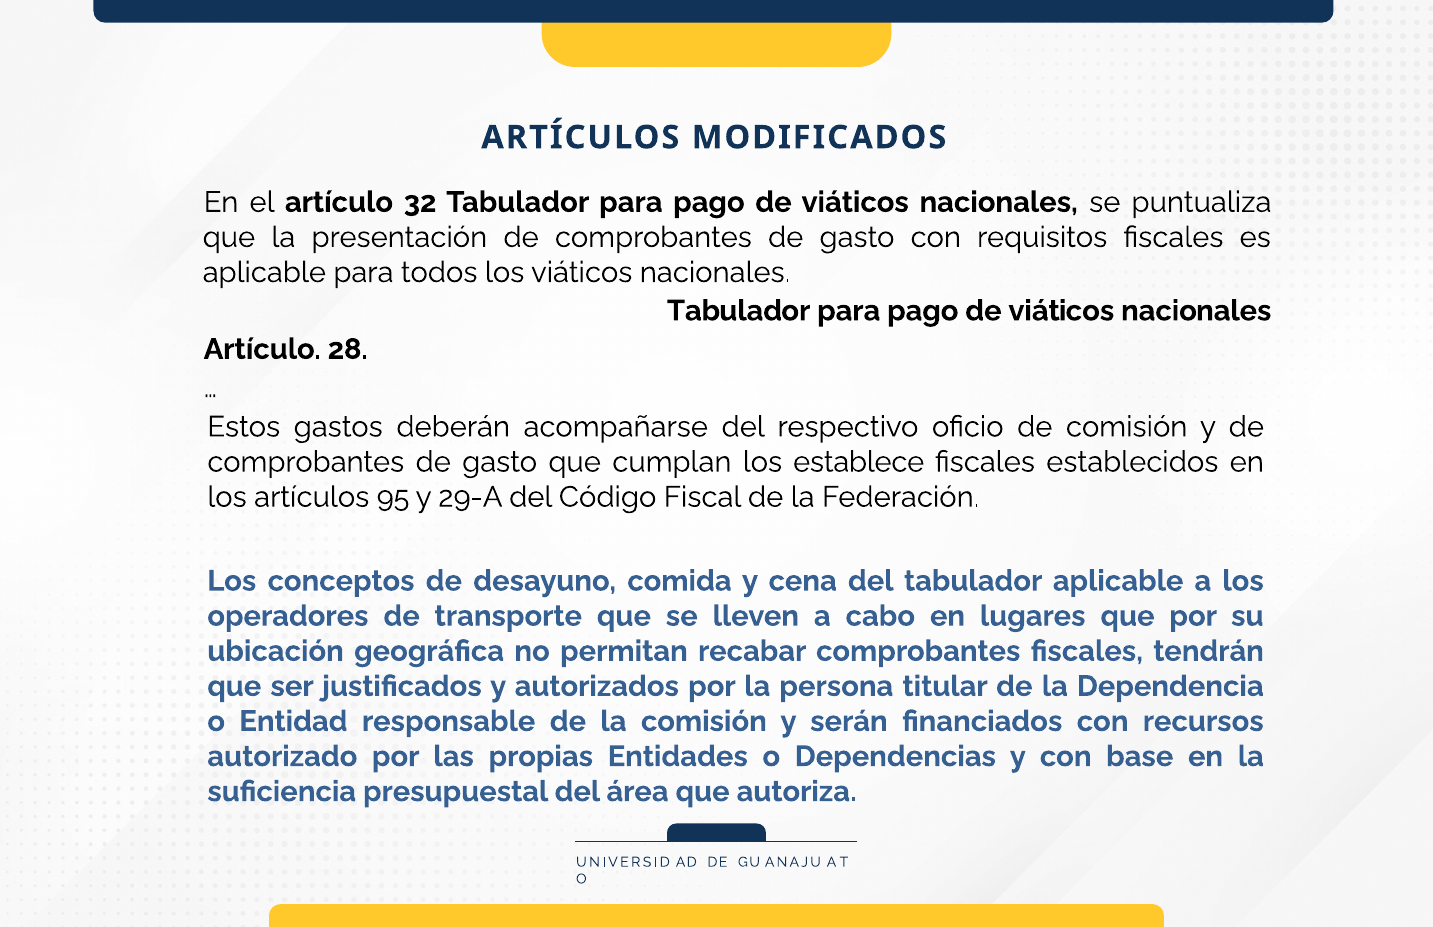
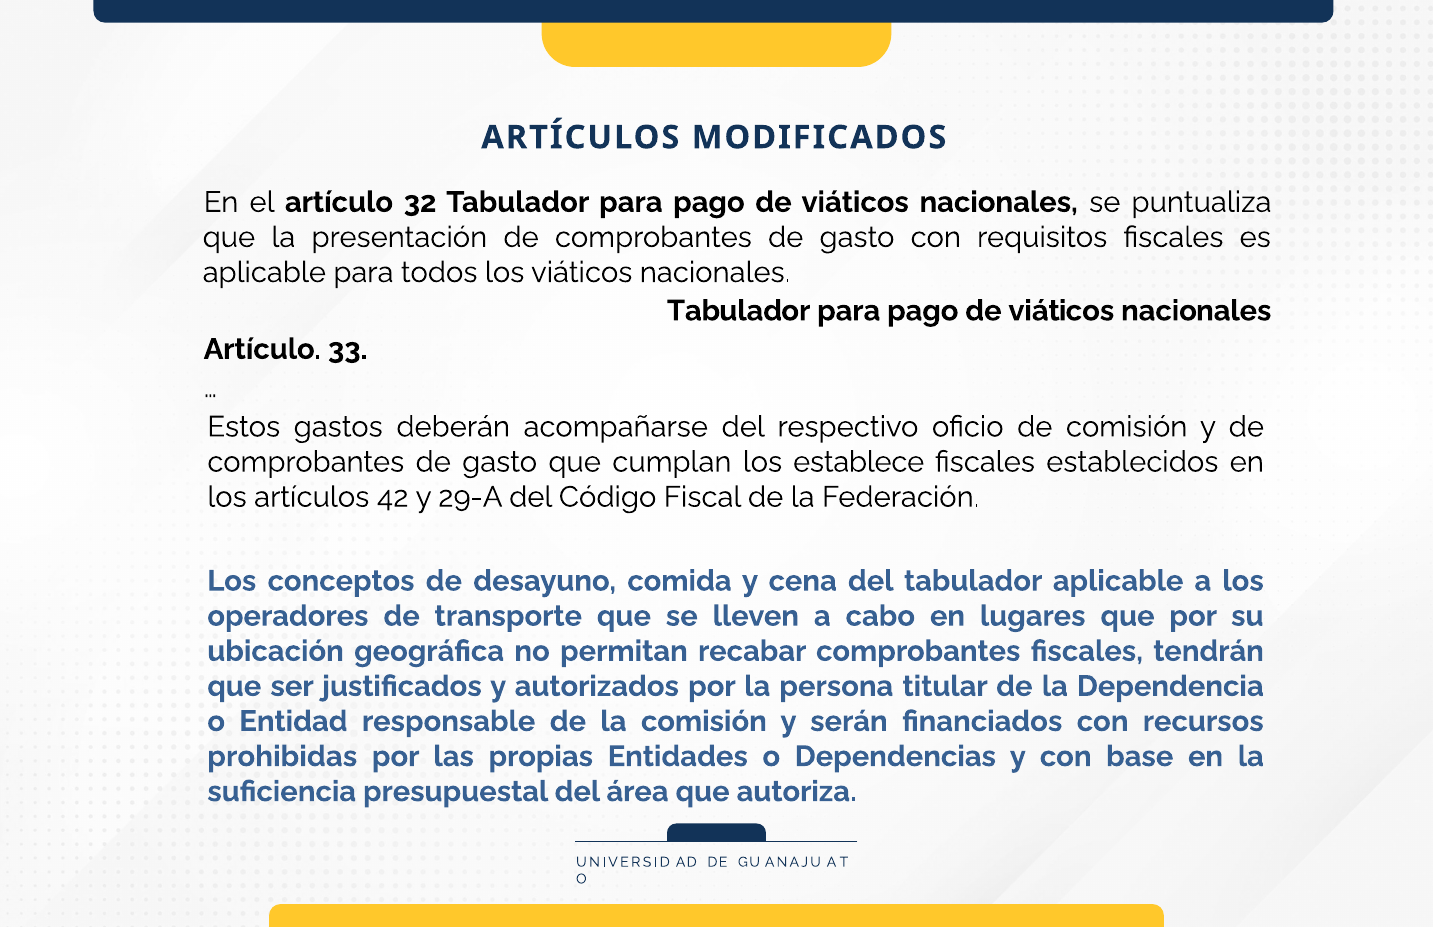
28: 28 -> 33 (348, 349)
95: 95 -> 42 (393, 497)
autorizado: autorizado -> prohibidas (282, 757)
